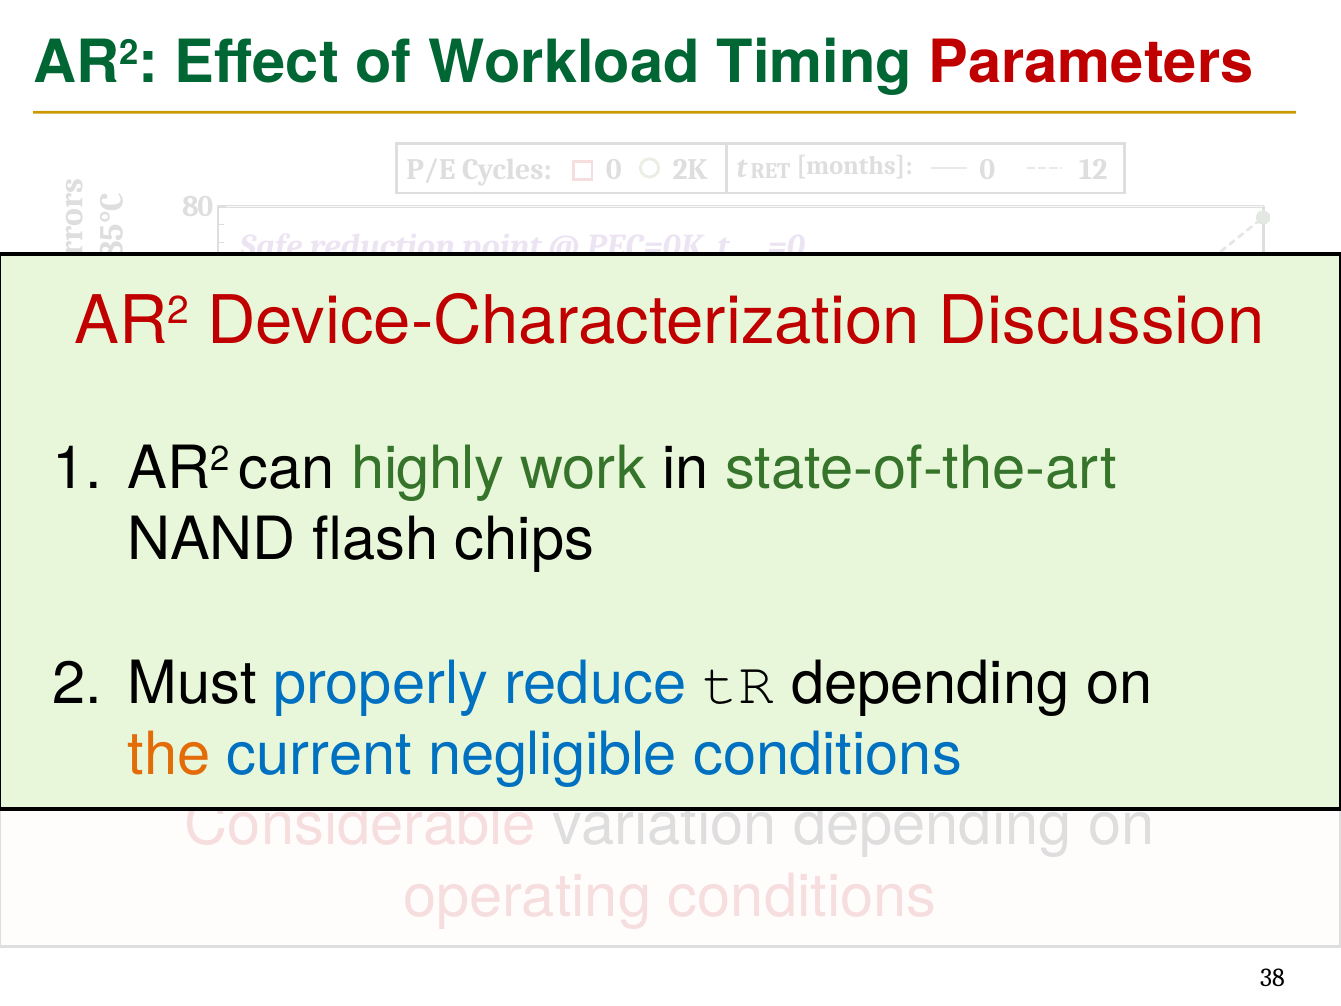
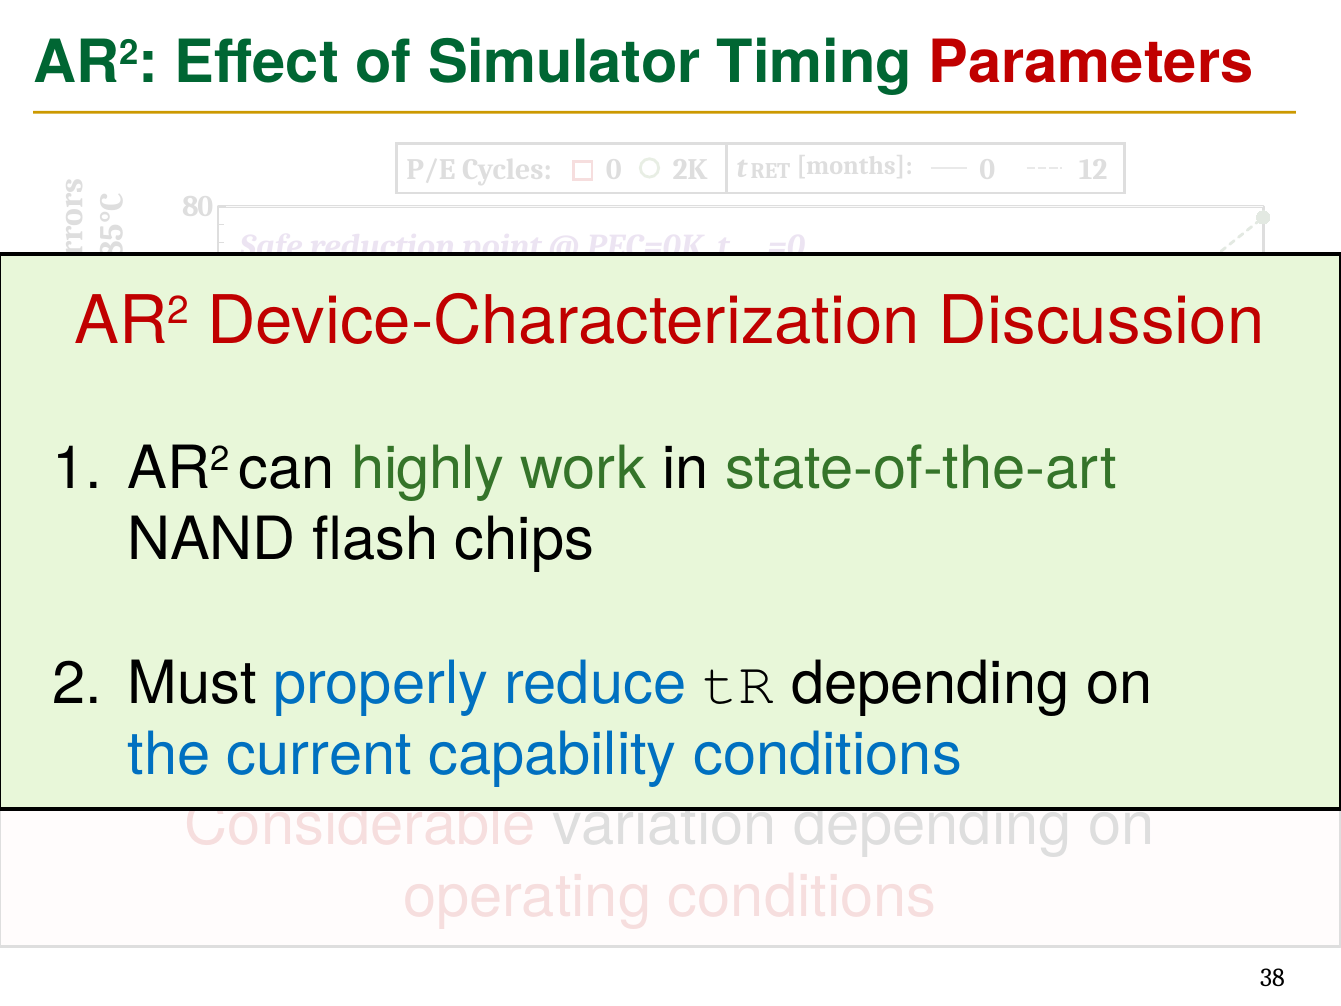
Workload: Workload -> Simulator (564, 63)
the colour: orange -> blue (169, 755)
negligible: negligible -> capability (553, 755)
